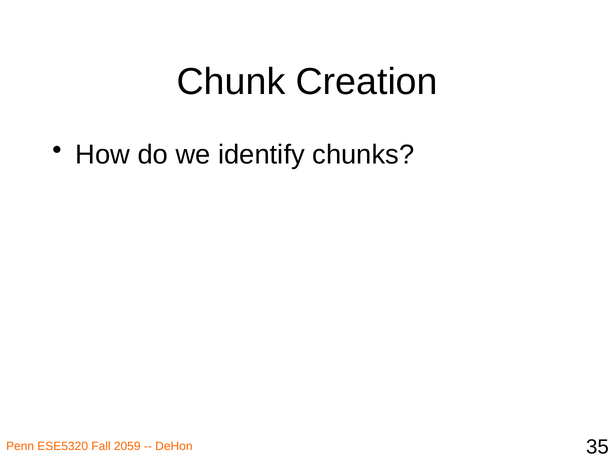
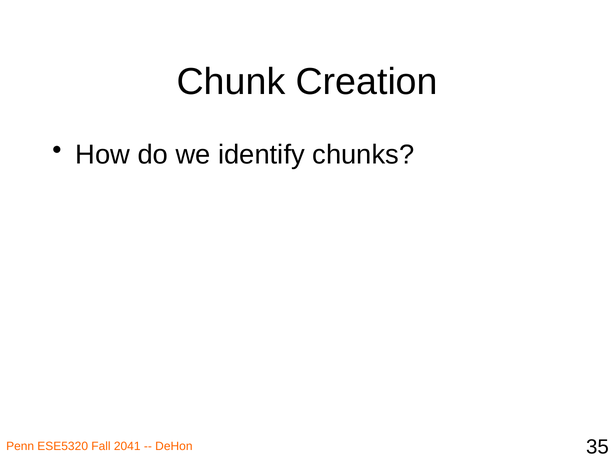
2059: 2059 -> 2041 (127, 447)
